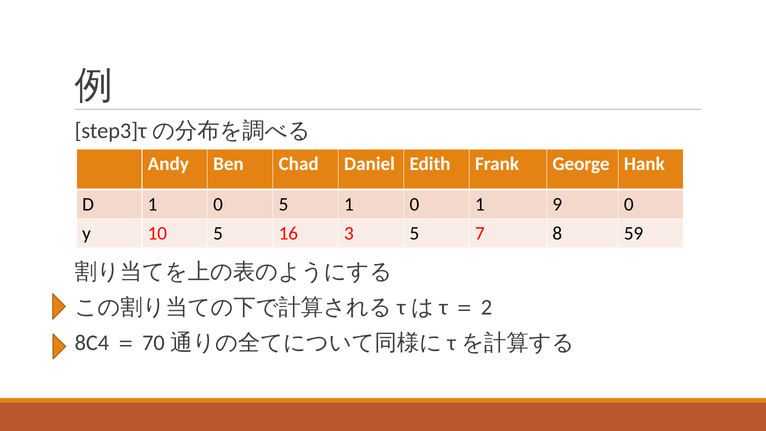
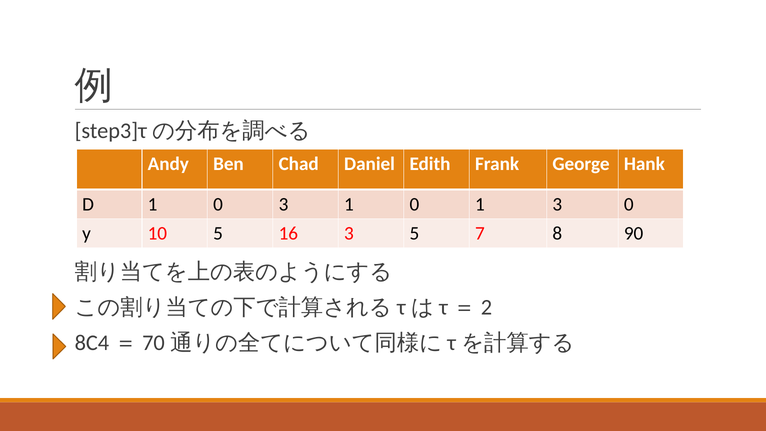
0 5: 5 -> 3 (283, 204)
1 9: 9 -> 3 (557, 204)
59: 59 -> 90 (634, 233)
